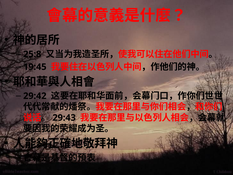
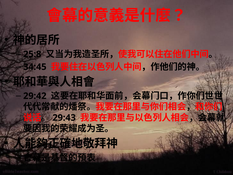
19:45: 19:45 -> 34:45 (35, 67)
